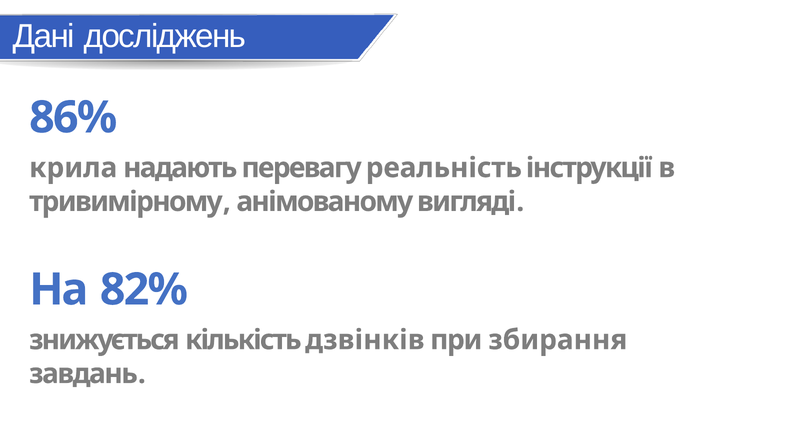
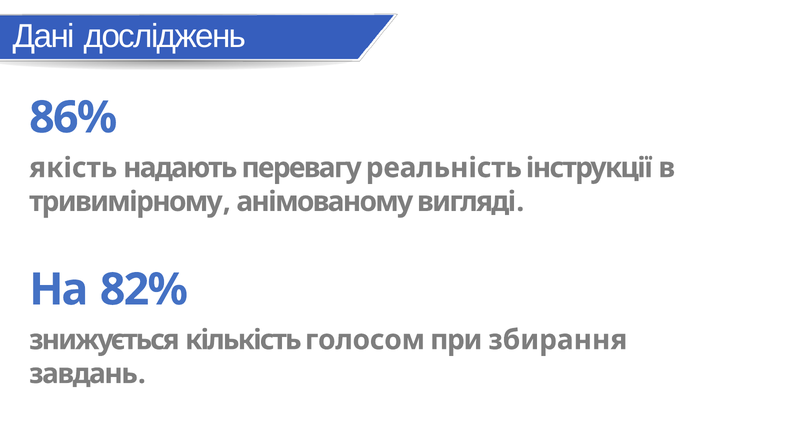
крила: крила -> якість (73, 168)
дзвінків: дзвінків -> голосом (365, 340)
